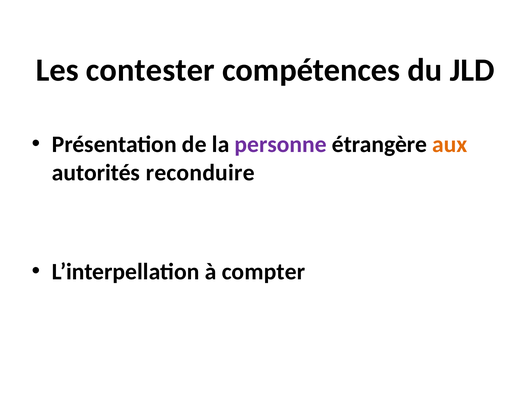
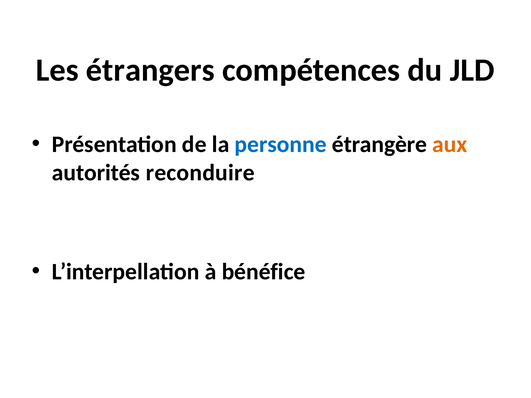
contester: contester -> étrangers (150, 70)
personne colour: purple -> blue (281, 144)
compter: compter -> bénéfice (264, 272)
